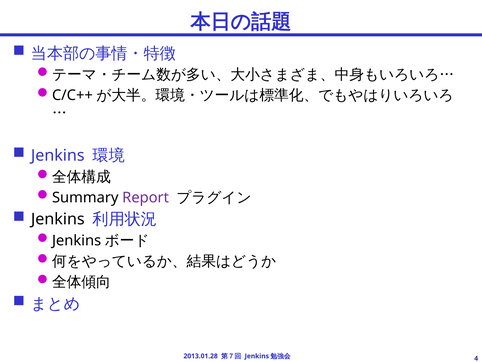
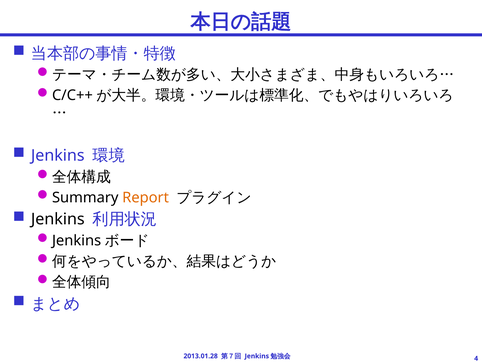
Report colour: purple -> orange (146, 197)
